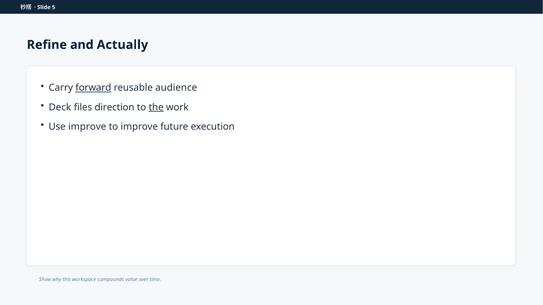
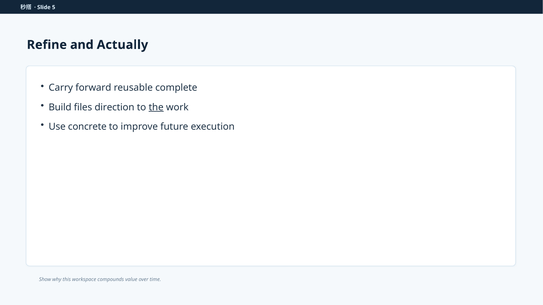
forward underline: present -> none (93, 88)
audience: audience -> complete (176, 88)
Deck: Deck -> Build (60, 107)
Use improve: improve -> concrete (87, 127)
